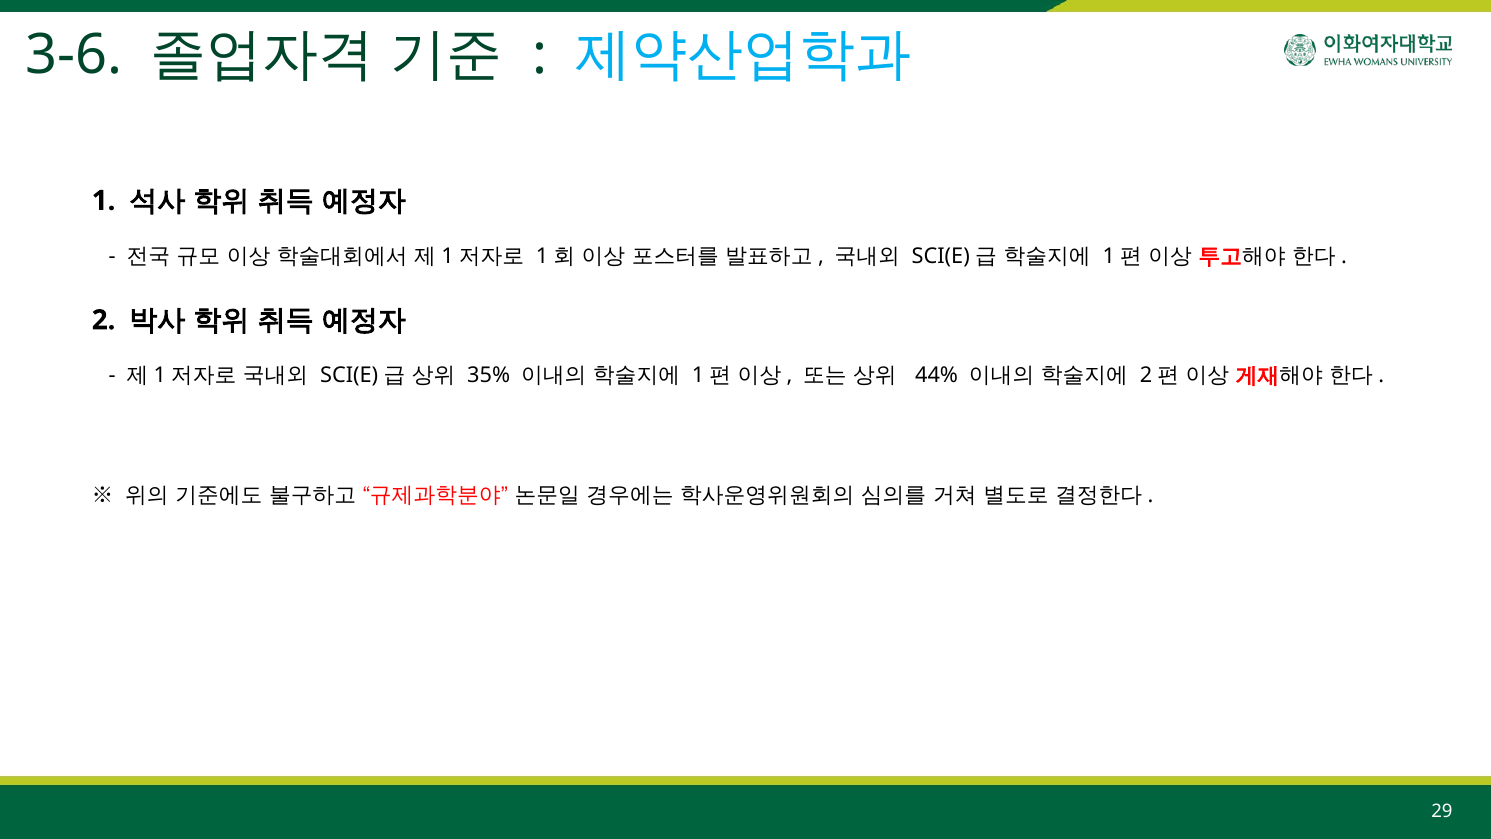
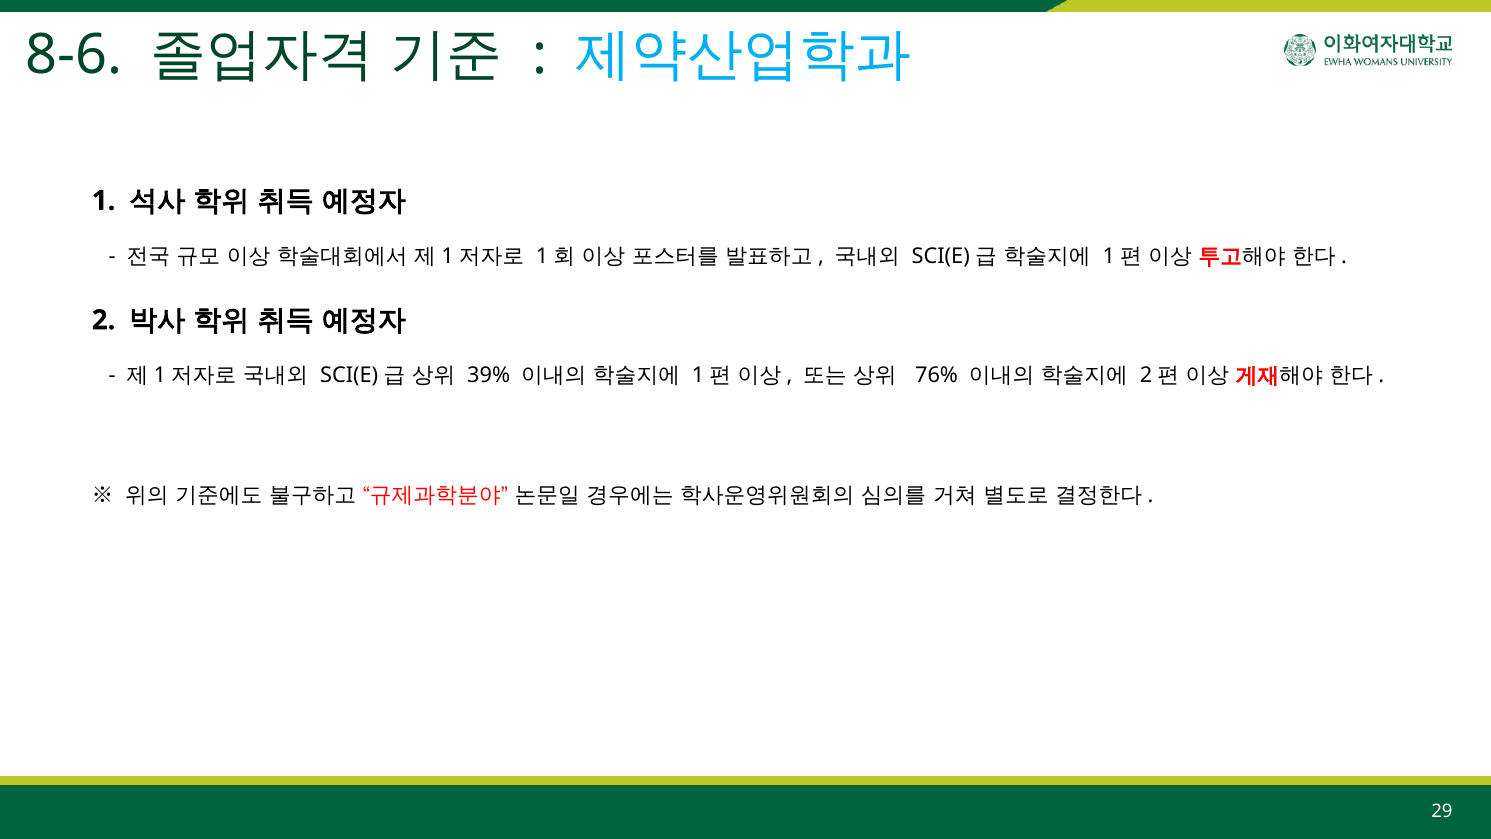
3-6: 3-6 -> 8-6 (74, 56)
35%: 35% -> 39% (489, 375)
44%: 44% -> 76% (937, 375)
